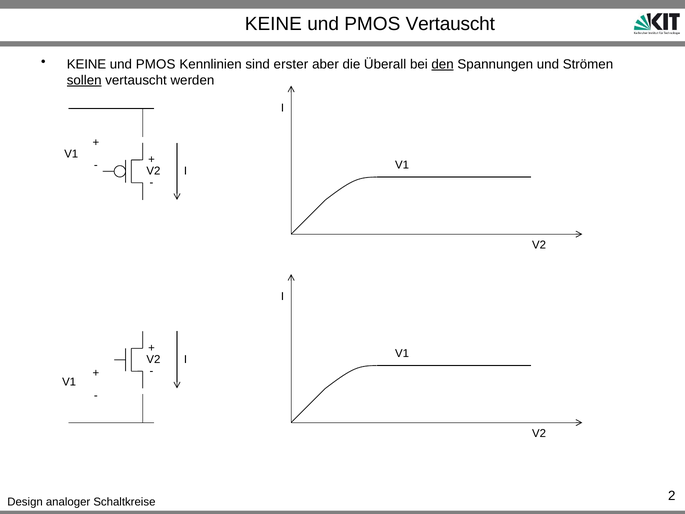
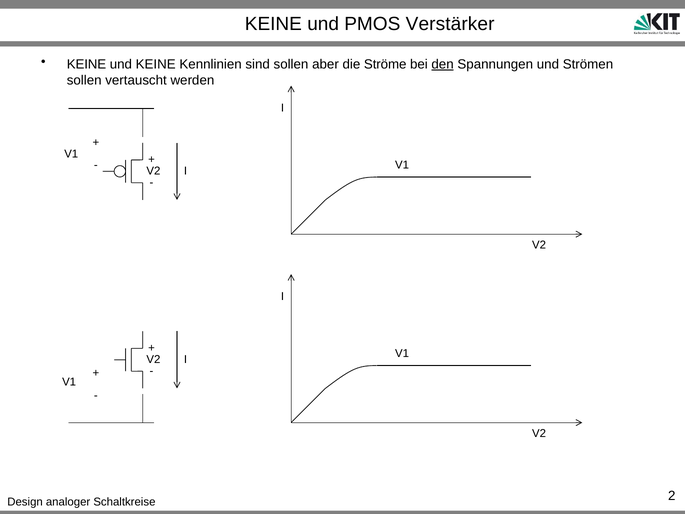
PMOS Vertauscht: Vertauscht -> Verstärker (450, 24)
PMOS: PMOS -> KEINE (156, 64)
sind erster: erster -> sollen (291, 64)
Überall: Überall -> Ströme (385, 64)
sollen underline: present -> none (84, 80)
